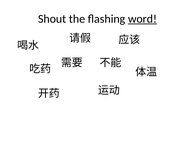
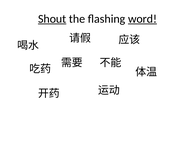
Shout underline: none -> present (52, 19)
